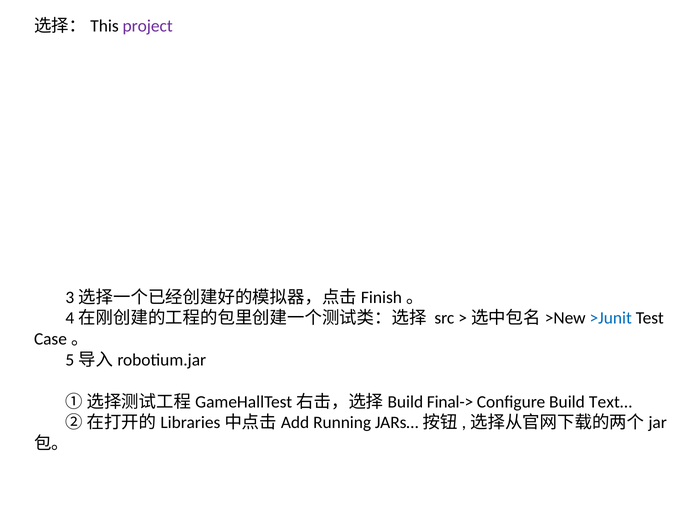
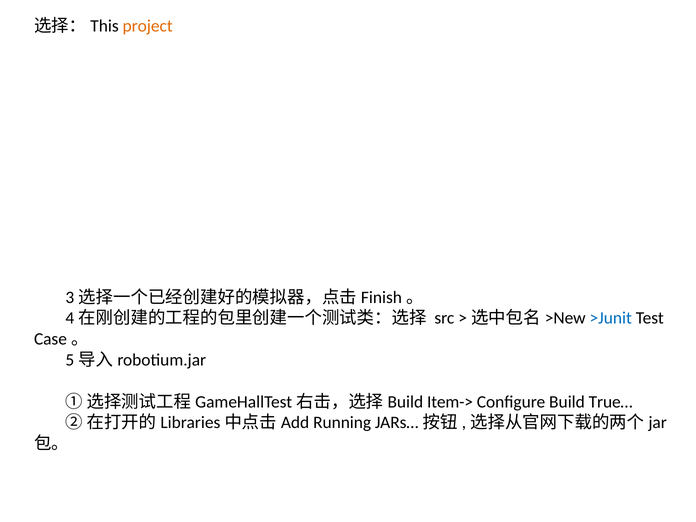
project colour: purple -> orange (148, 26)
Final->: Final-> -> Item-> (450, 402)
Text…: Text… -> True… (611, 402)
